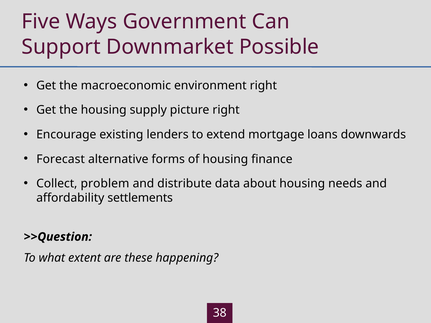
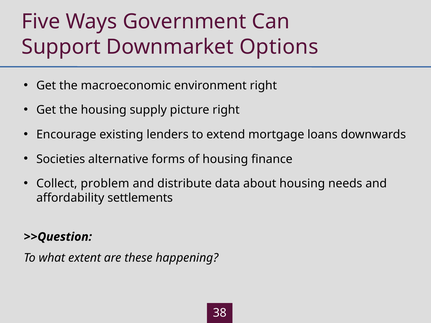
Possible: Possible -> Options (279, 47)
Forecast: Forecast -> Societies (61, 159)
